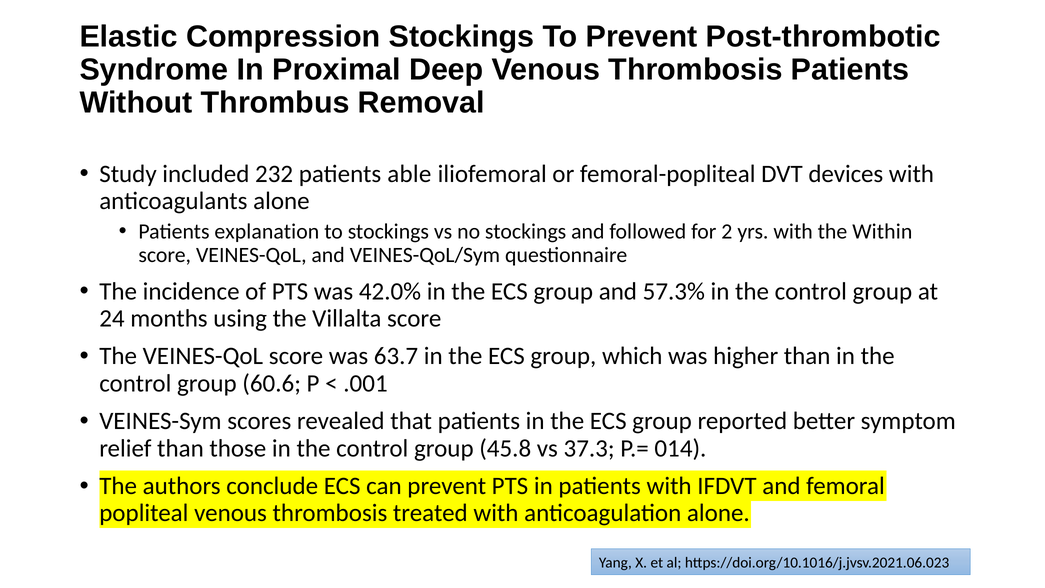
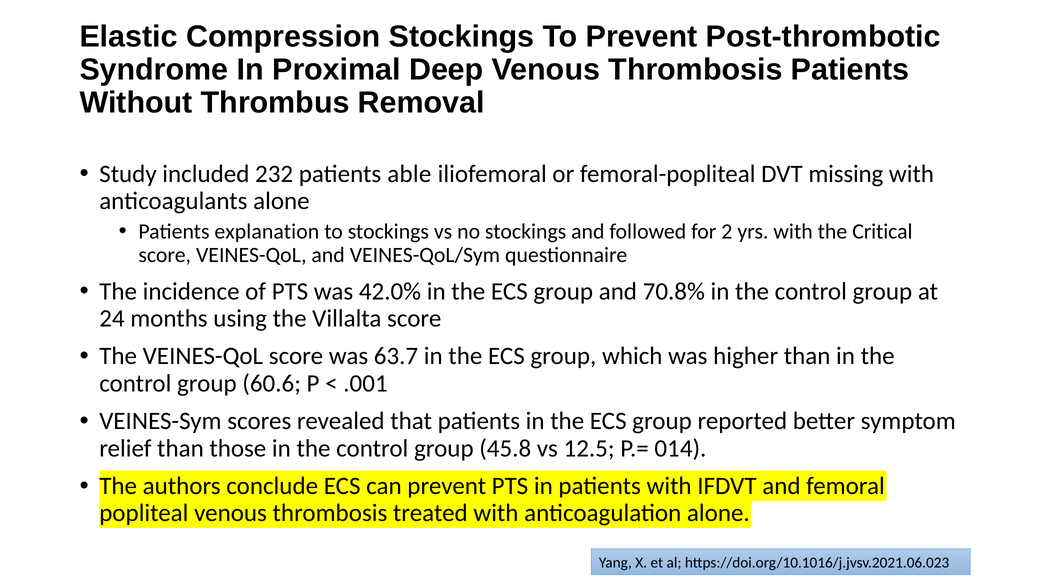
devices: devices -> missing (846, 174)
Within: Within -> Critical (882, 232)
57.3%: 57.3% -> 70.8% (674, 291)
37.3: 37.3 -> 12.5 (589, 448)
